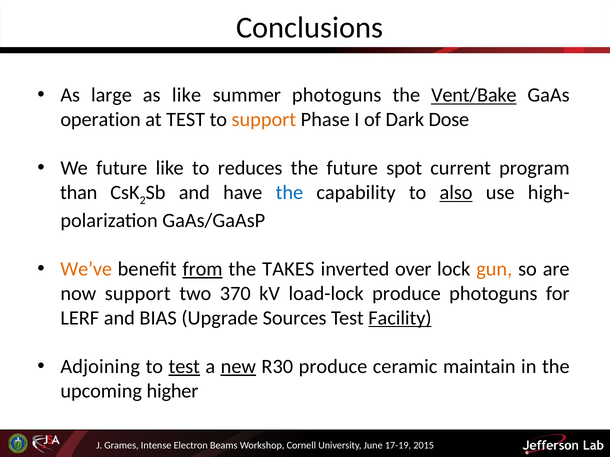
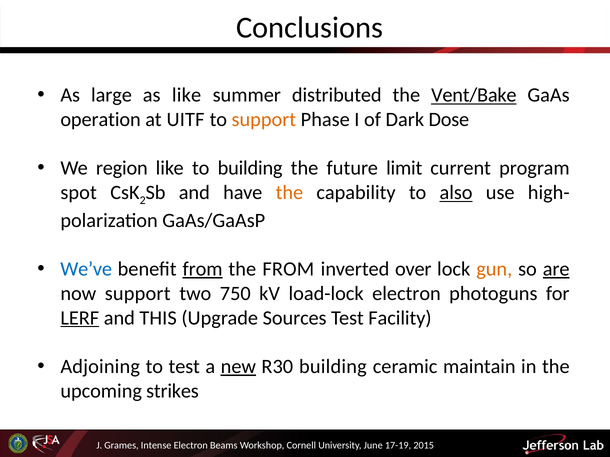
summer photoguns: photoguns -> distributed (337, 95)
at TEST: TEST -> UITF (186, 120)
We future: future -> region (122, 168)
to reduces: reduces -> building (250, 168)
spot: spot -> limit (404, 168)
than: than -> spot (79, 193)
the colour: blue -> orange (289, 193)
We’ve colour: orange -> blue (86, 269)
the TAKES: TAKES -> FROM (288, 269)
are underline: none -> present (556, 269)
370: 370 -> 750 (235, 294)
load-lock produce: produce -> electron (406, 294)
LERF underline: none -> present (80, 318)
BIAS: BIAS -> THIS (158, 318)
Facility underline: present -> none (400, 318)
test underline: present -> none (184, 367)
R30 produce: produce -> building (333, 367)
higher: higher -> strikes (172, 391)
